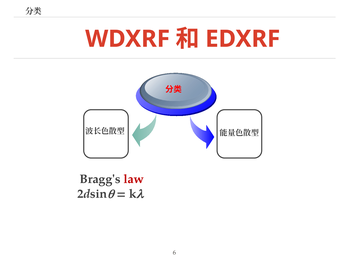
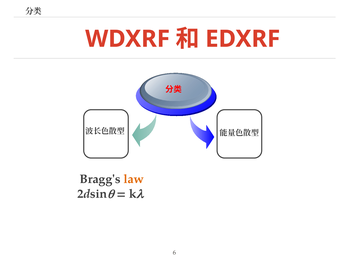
law colour: red -> orange (134, 179)
